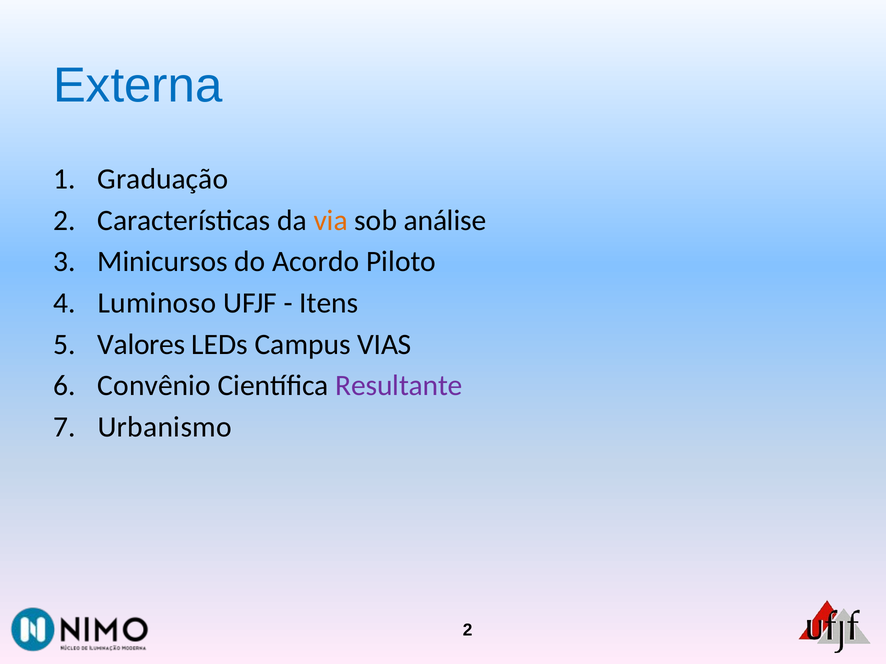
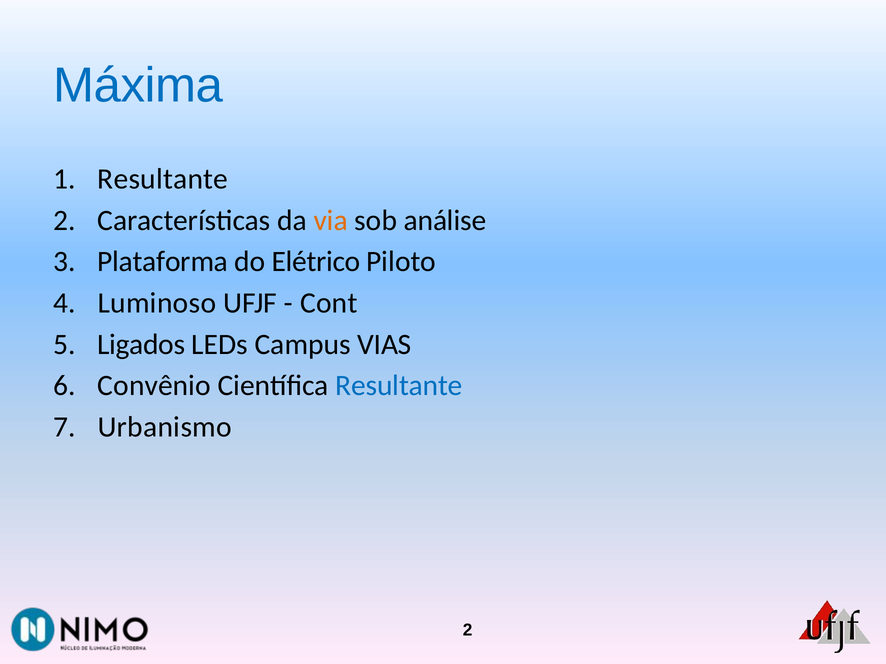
Externa: Externa -> Máxima (138, 85)
Graduação: Graduação -> Resultante (163, 179)
Minicursos: Minicursos -> Plataforma (163, 262)
Acordo: Acordo -> Elétrico (316, 262)
Itens: Itens -> Cont (329, 303)
Valores: Valores -> Ligados (141, 345)
Resultante colour: purple -> blue (399, 386)
